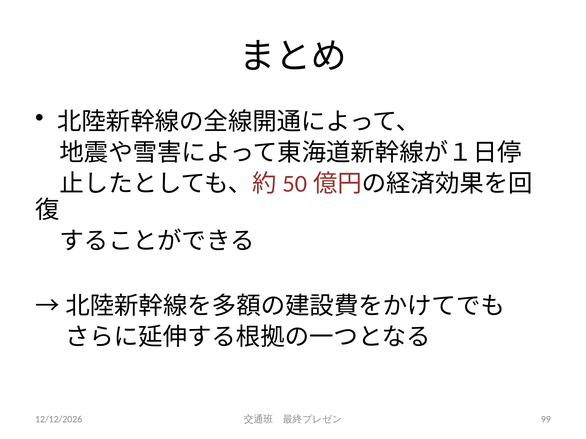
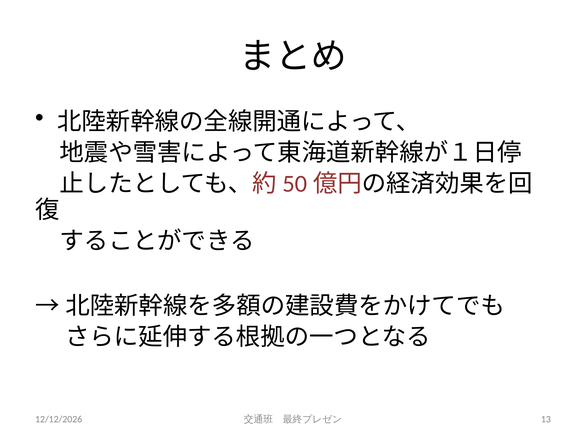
99: 99 -> 13 (546, 420)
